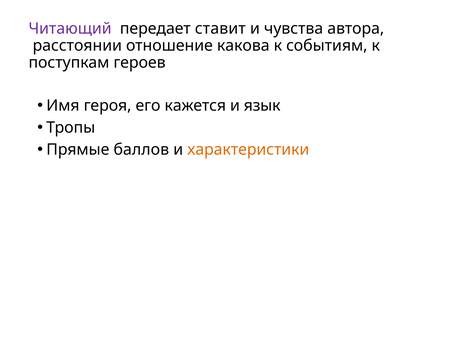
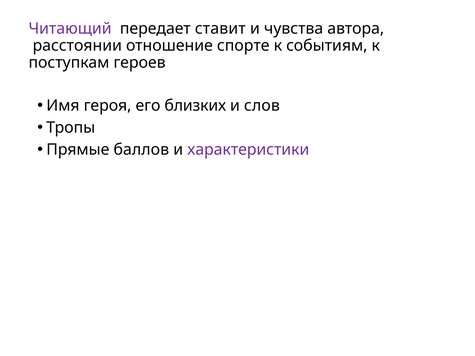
какова: какова -> спорте (243, 46)
кажется: кажется -> близких (195, 106)
язык: язык -> слов (262, 106)
характеристики colour: orange -> purple (248, 150)
